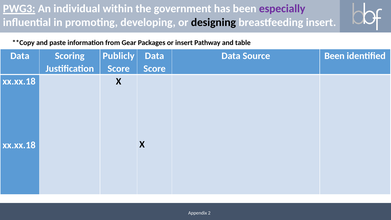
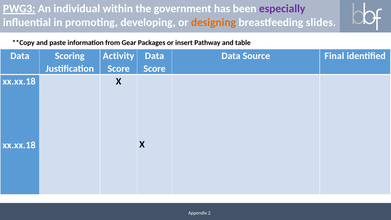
designing colour: black -> orange (213, 22)
breastfeeding insert: insert -> slides (321, 22)
Publicly: Publicly -> Activity (119, 56)
Source Been: Been -> Final (334, 56)
